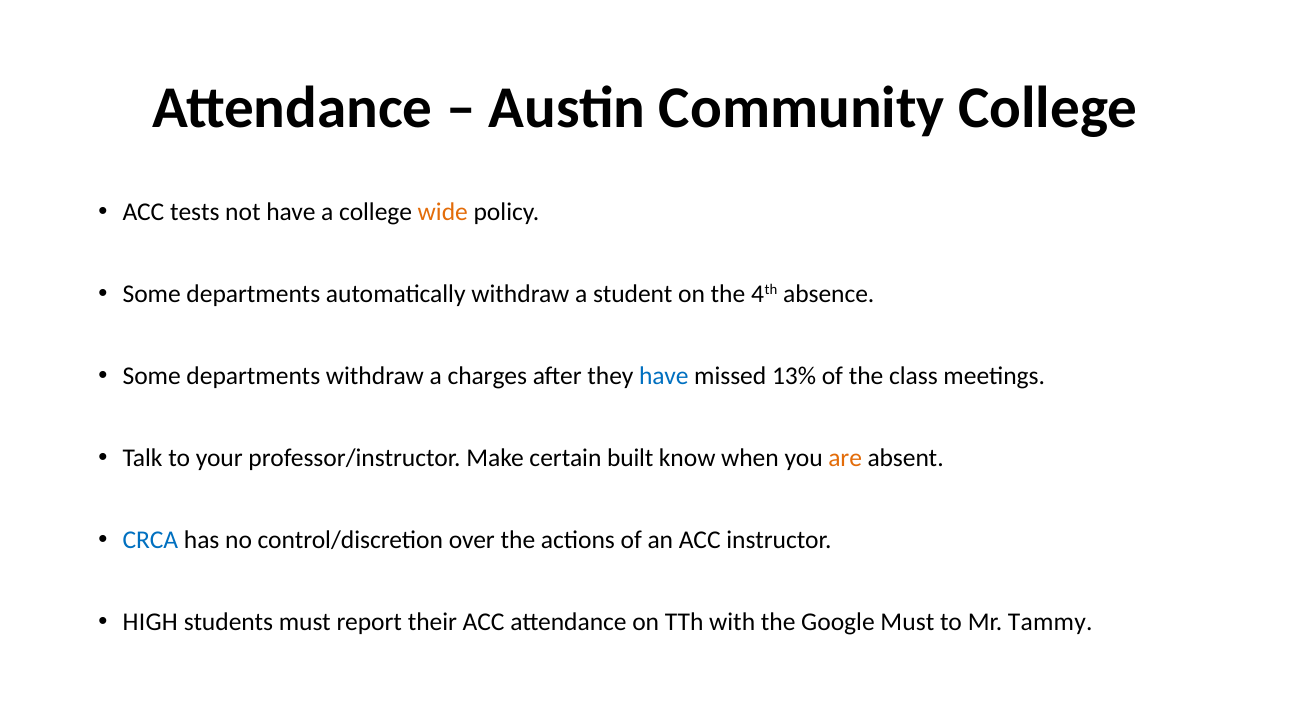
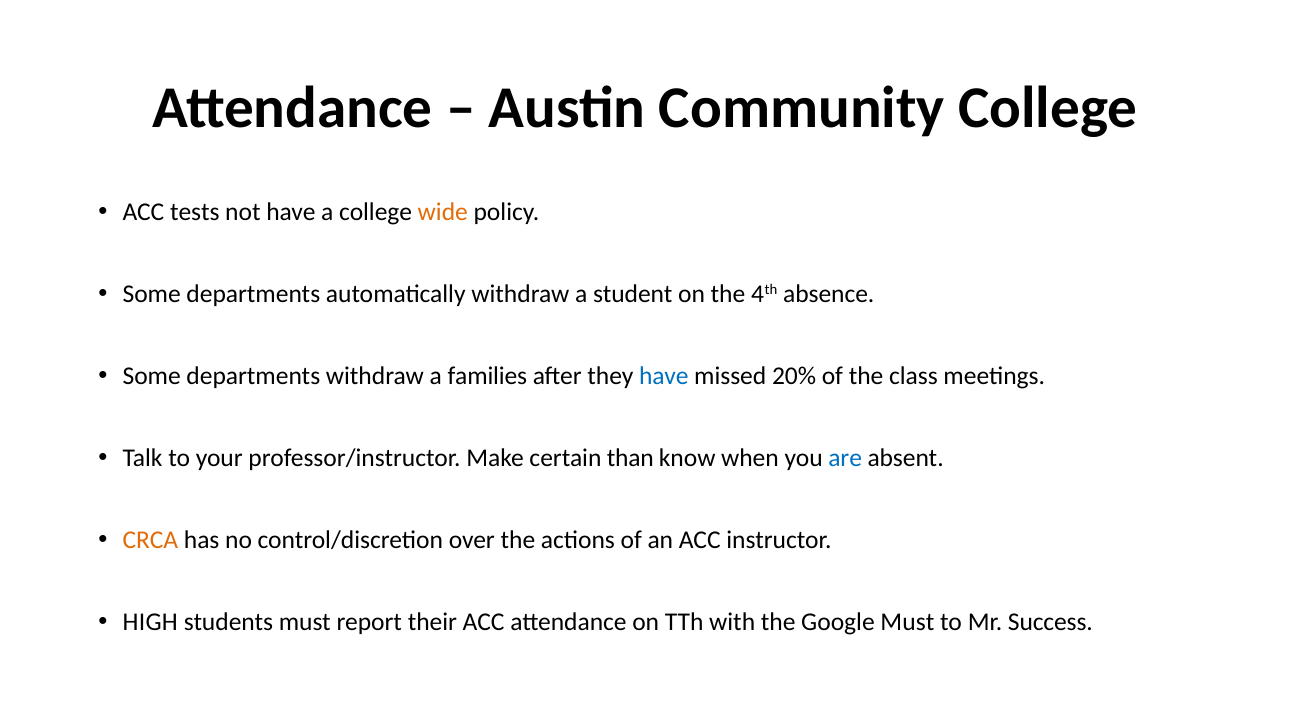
charges: charges -> families (487, 376)
13%: 13% -> 20% (794, 376)
built: built -> than (630, 458)
are colour: orange -> blue (845, 458)
CRCA colour: blue -> orange (150, 540)
Tammy: Tammy -> Success (1050, 622)
